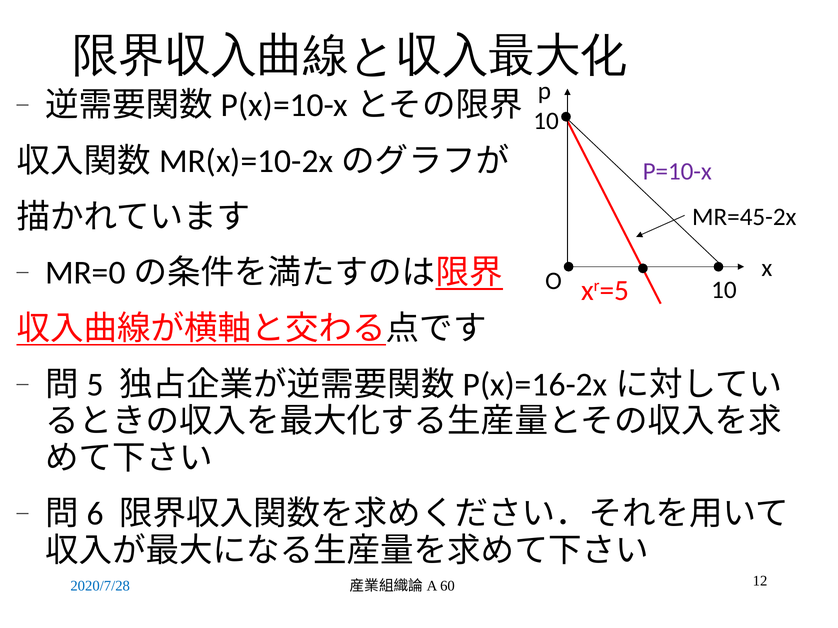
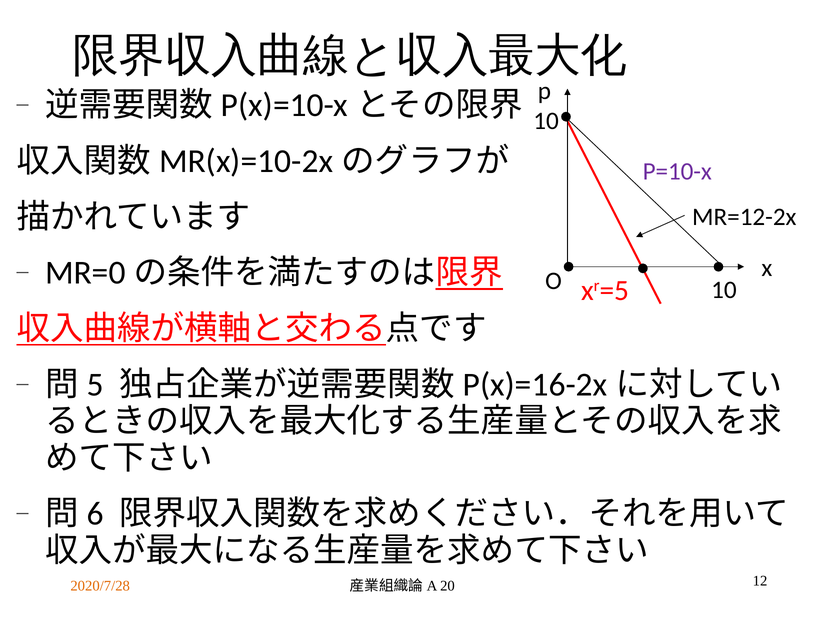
MR=45-2x: MR=45-2x -> MR=12-2x (744, 217)
2020/7/28 colour: blue -> orange (100, 586)
60: 60 -> 20 (447, 586)
